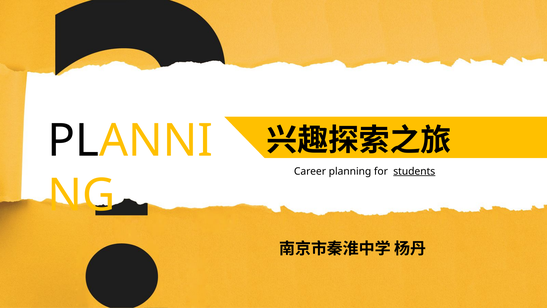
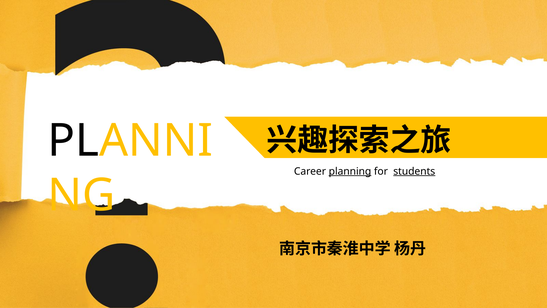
planning underline: none -> present (350, 171)
